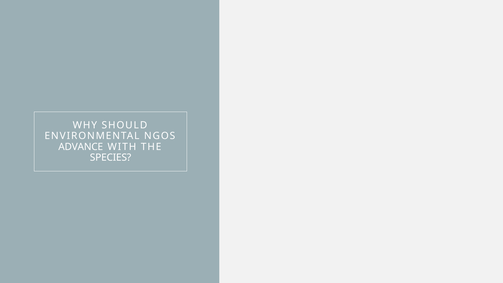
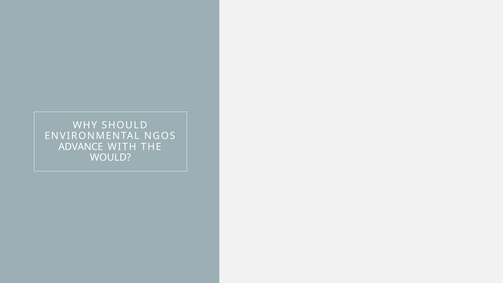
SPECIES: SPECIES -> WOULD (111, 158)
